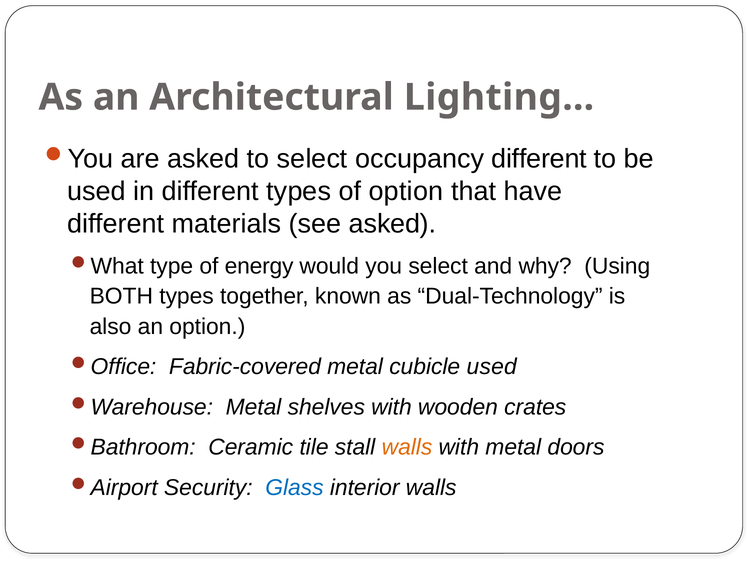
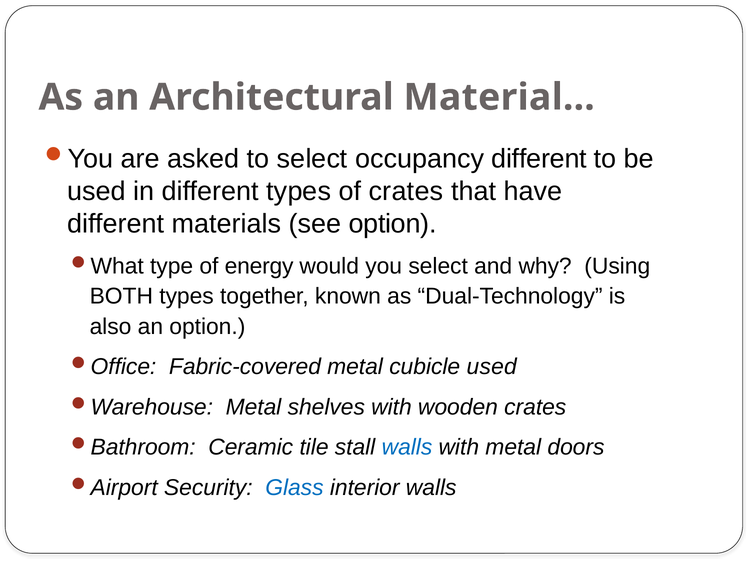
Lighting…: Lighting… -> Material… (499, 97)
of option: option -> crates (406, 191)
see asked: asked -> option (393, 224)
walls colour: orange -> blue (407, 447)
